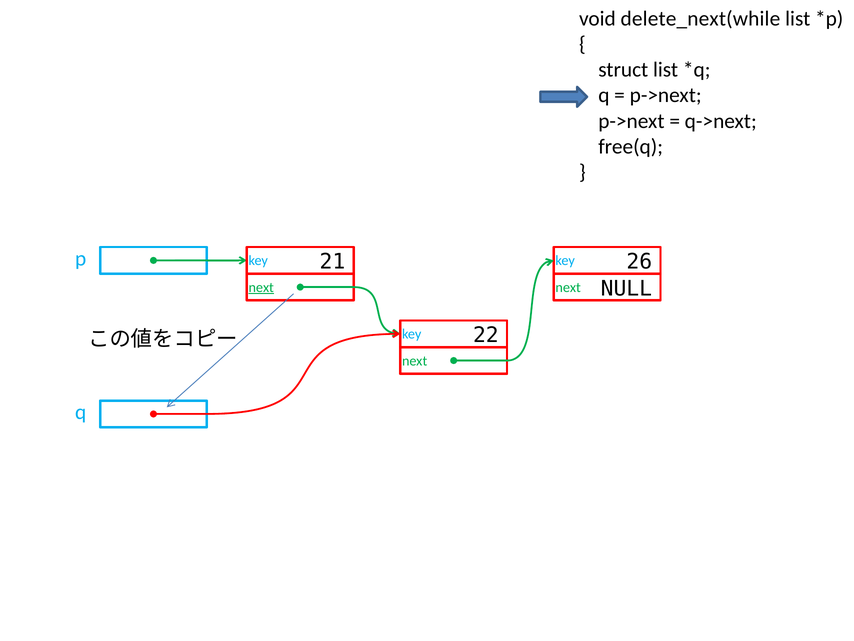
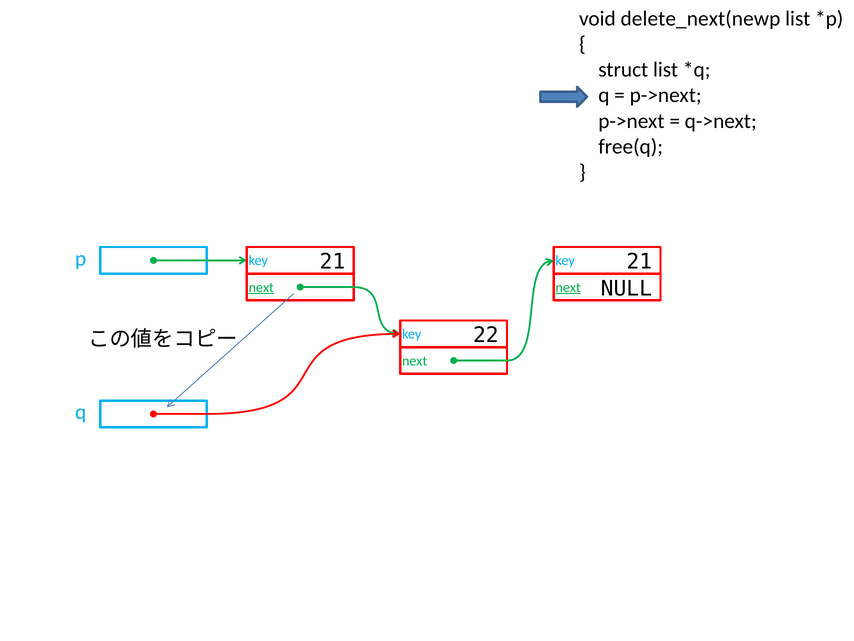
delete_next(while: delete_next(while -> delete_next(newp (700, 18)
21 26: 26 -> 21 (639, 262)
next underline: none -> present (568, 287)
